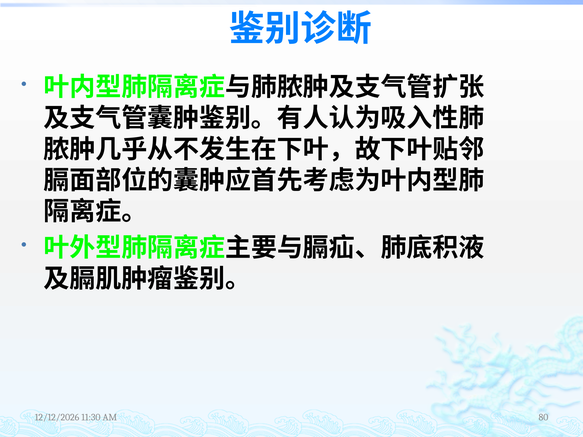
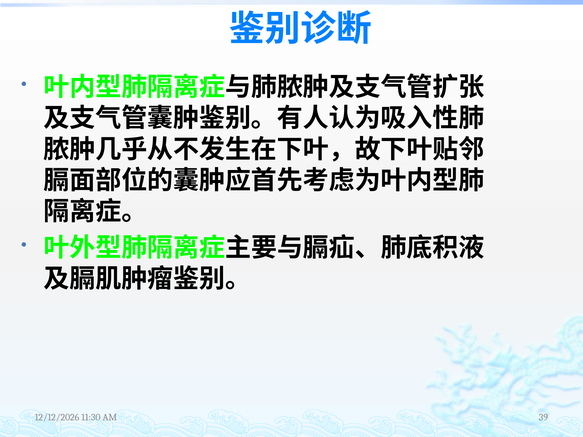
80: 80 -> 39 (543, 418)
